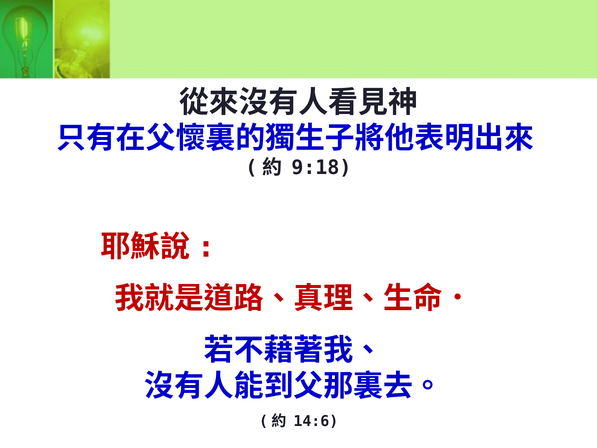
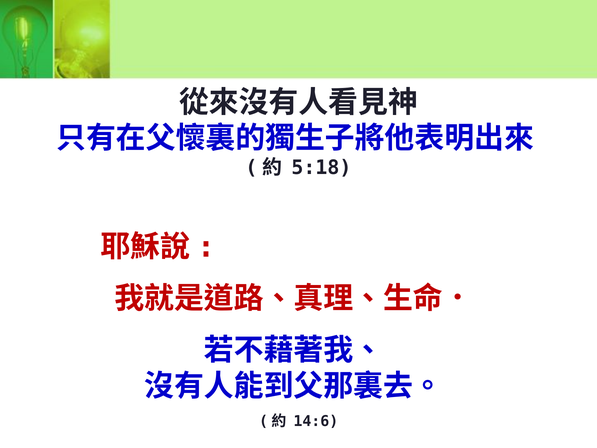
9:18: 9:18 -> 5:18 (321, 168)
